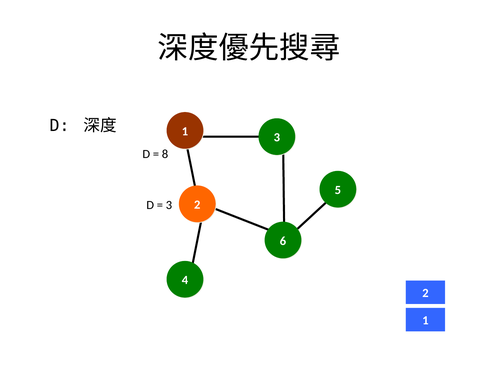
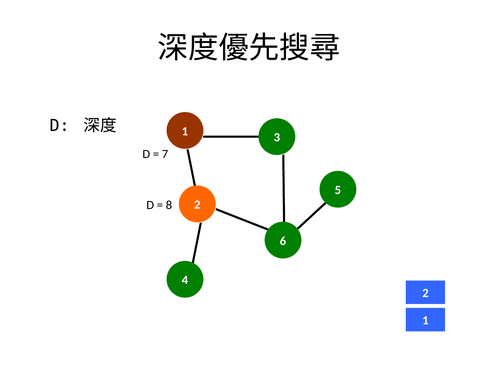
8: 8 -> 7 (165, 154)
3: 3 -> 8 (169, 205)
